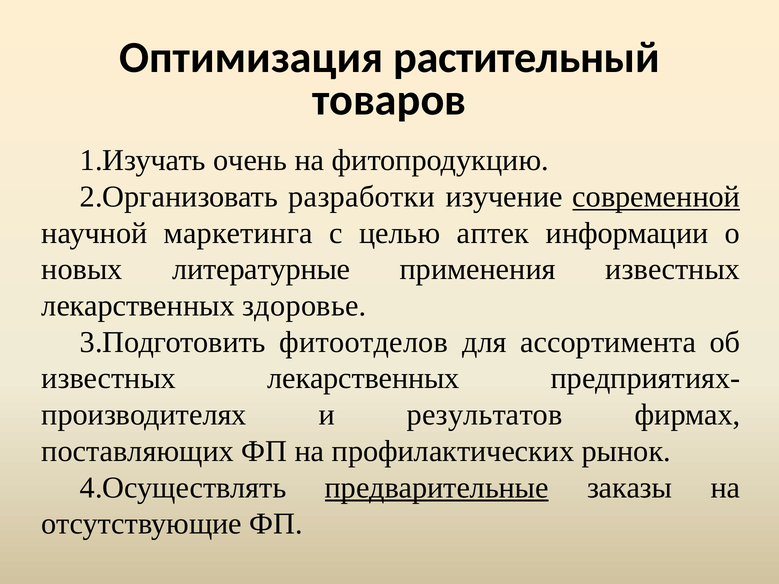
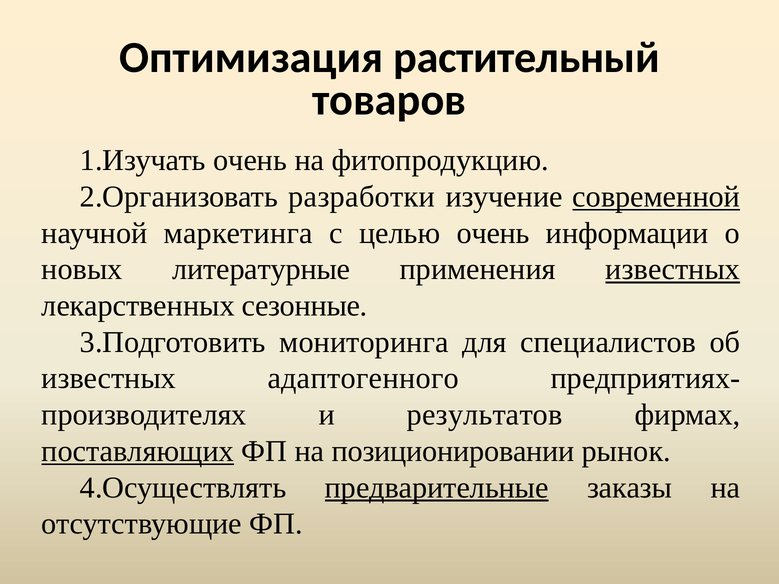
целью аптек: аптек -> очень (493, 233)
известных underline: none -> present (673, 270)
здоровье: здоровье -> сезонные (305, 306)
фитоотделов: фитоотделов -> мониторинга (364, 342)
ассортимента: ассортимента -> специалистов (608, 342)
лекарственных: лекарственных -> адаптогенного (363, 379)
поставляющих underline: none -> present (138, 451)
профилактических: профилактических -> позиционировании (453, 451)
